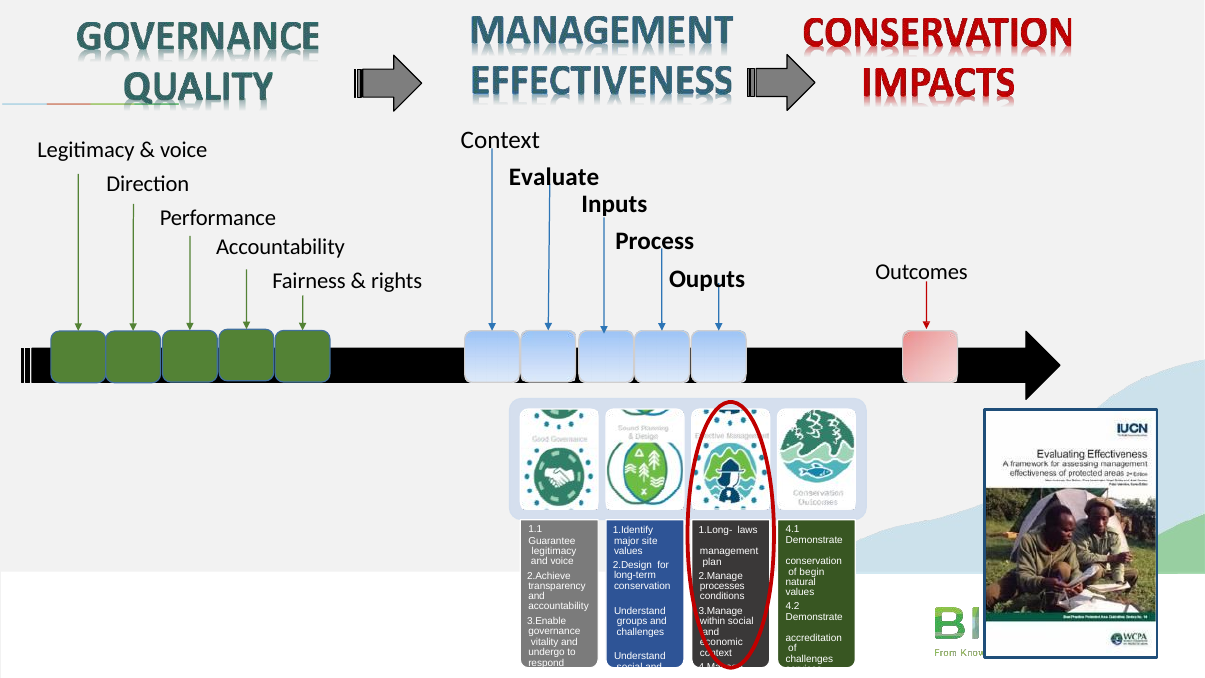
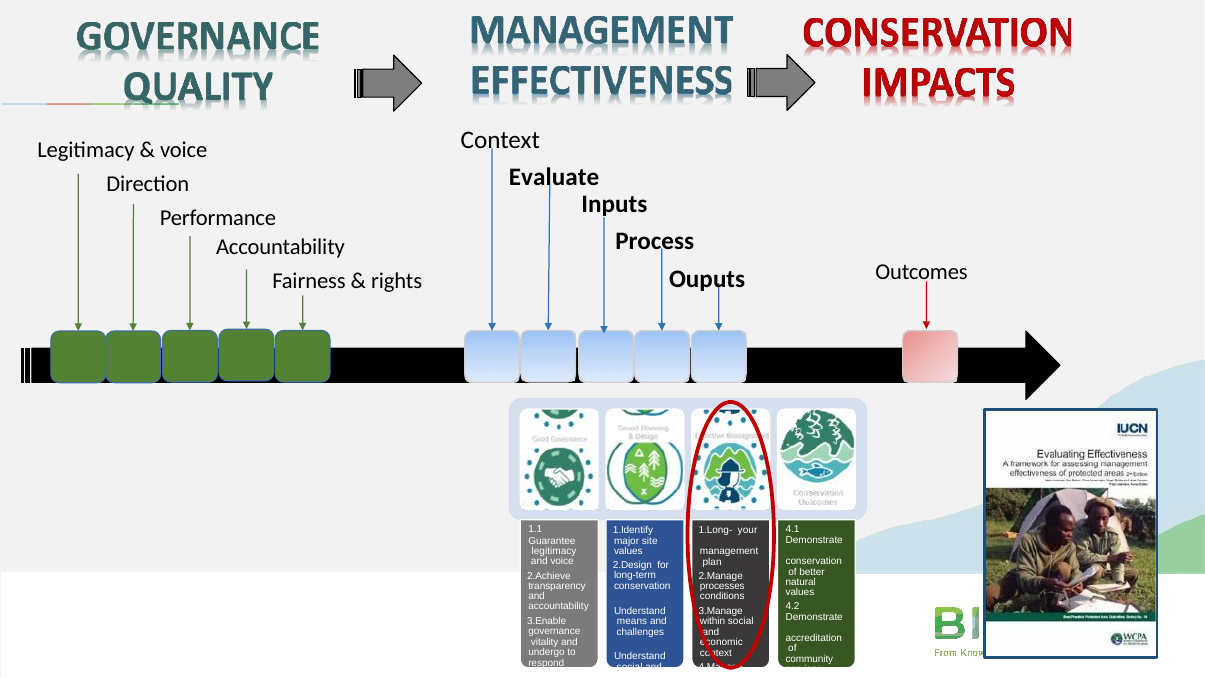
laws: laws -> your (748, 530)
begin: begin -> better (812, 572)
groups: groups -> means (632, 621)
challenges: challenges -> community (809, 659)
